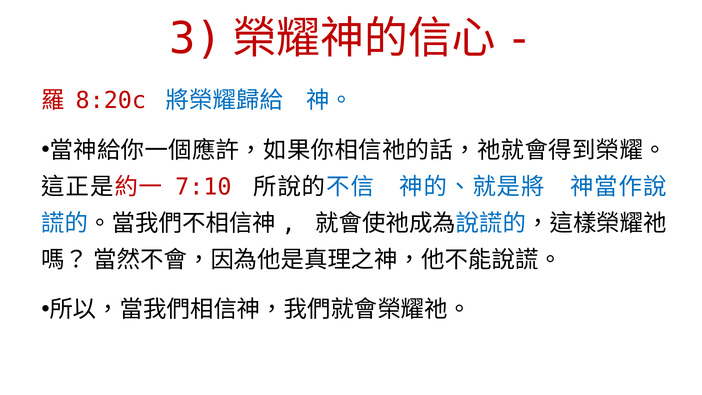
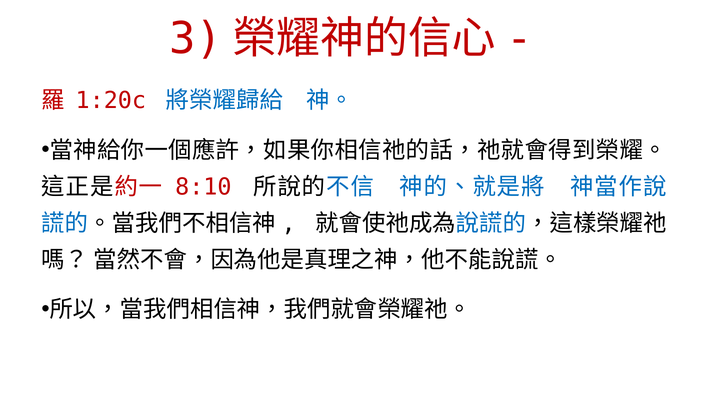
8:20c: 8:20c -> 1:20c (111, 101)
7:10: 7:10 -> 8:10 (203, 187)
